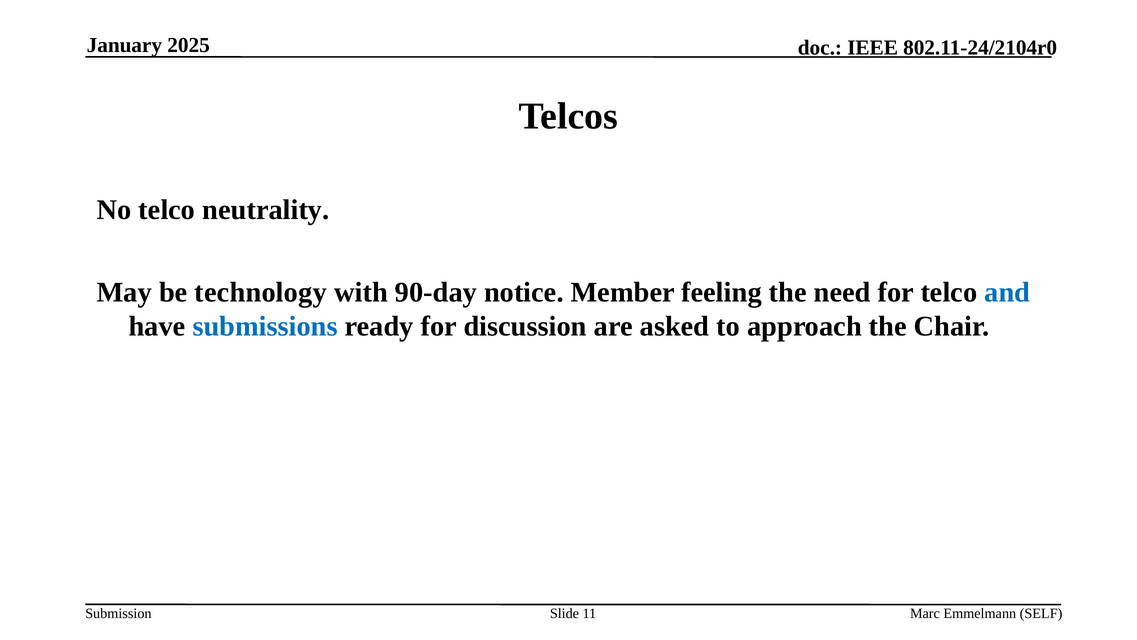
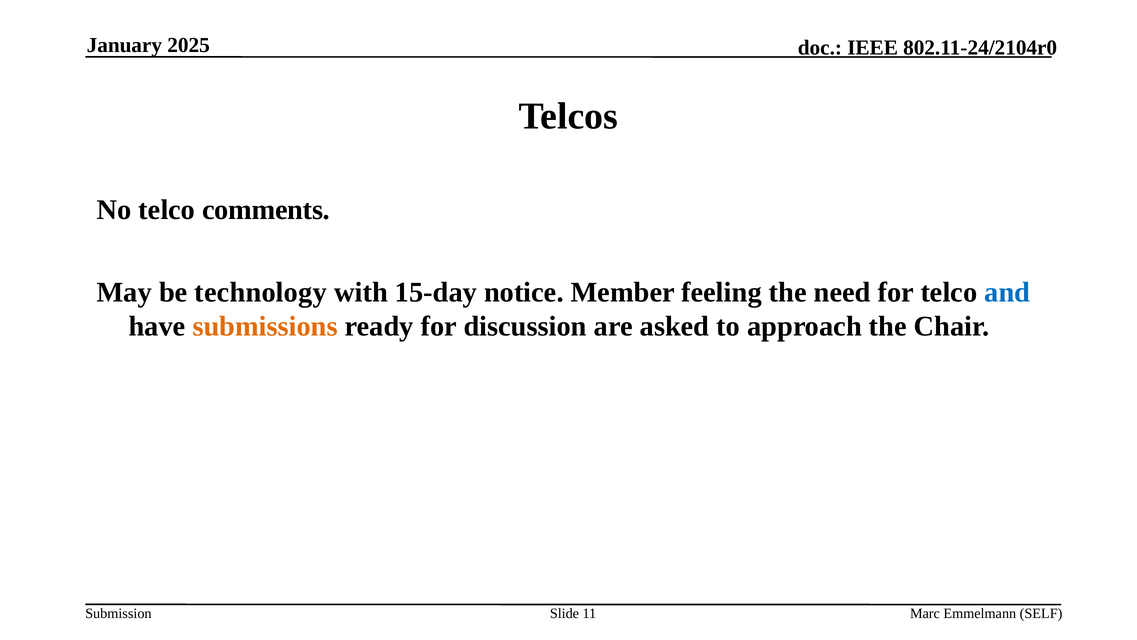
neutrality: neutrality -> comments (266, 210)
90-day: 90-day -> 15-day (436, 292)
submissions colour: blue -> orange (265, 326)
